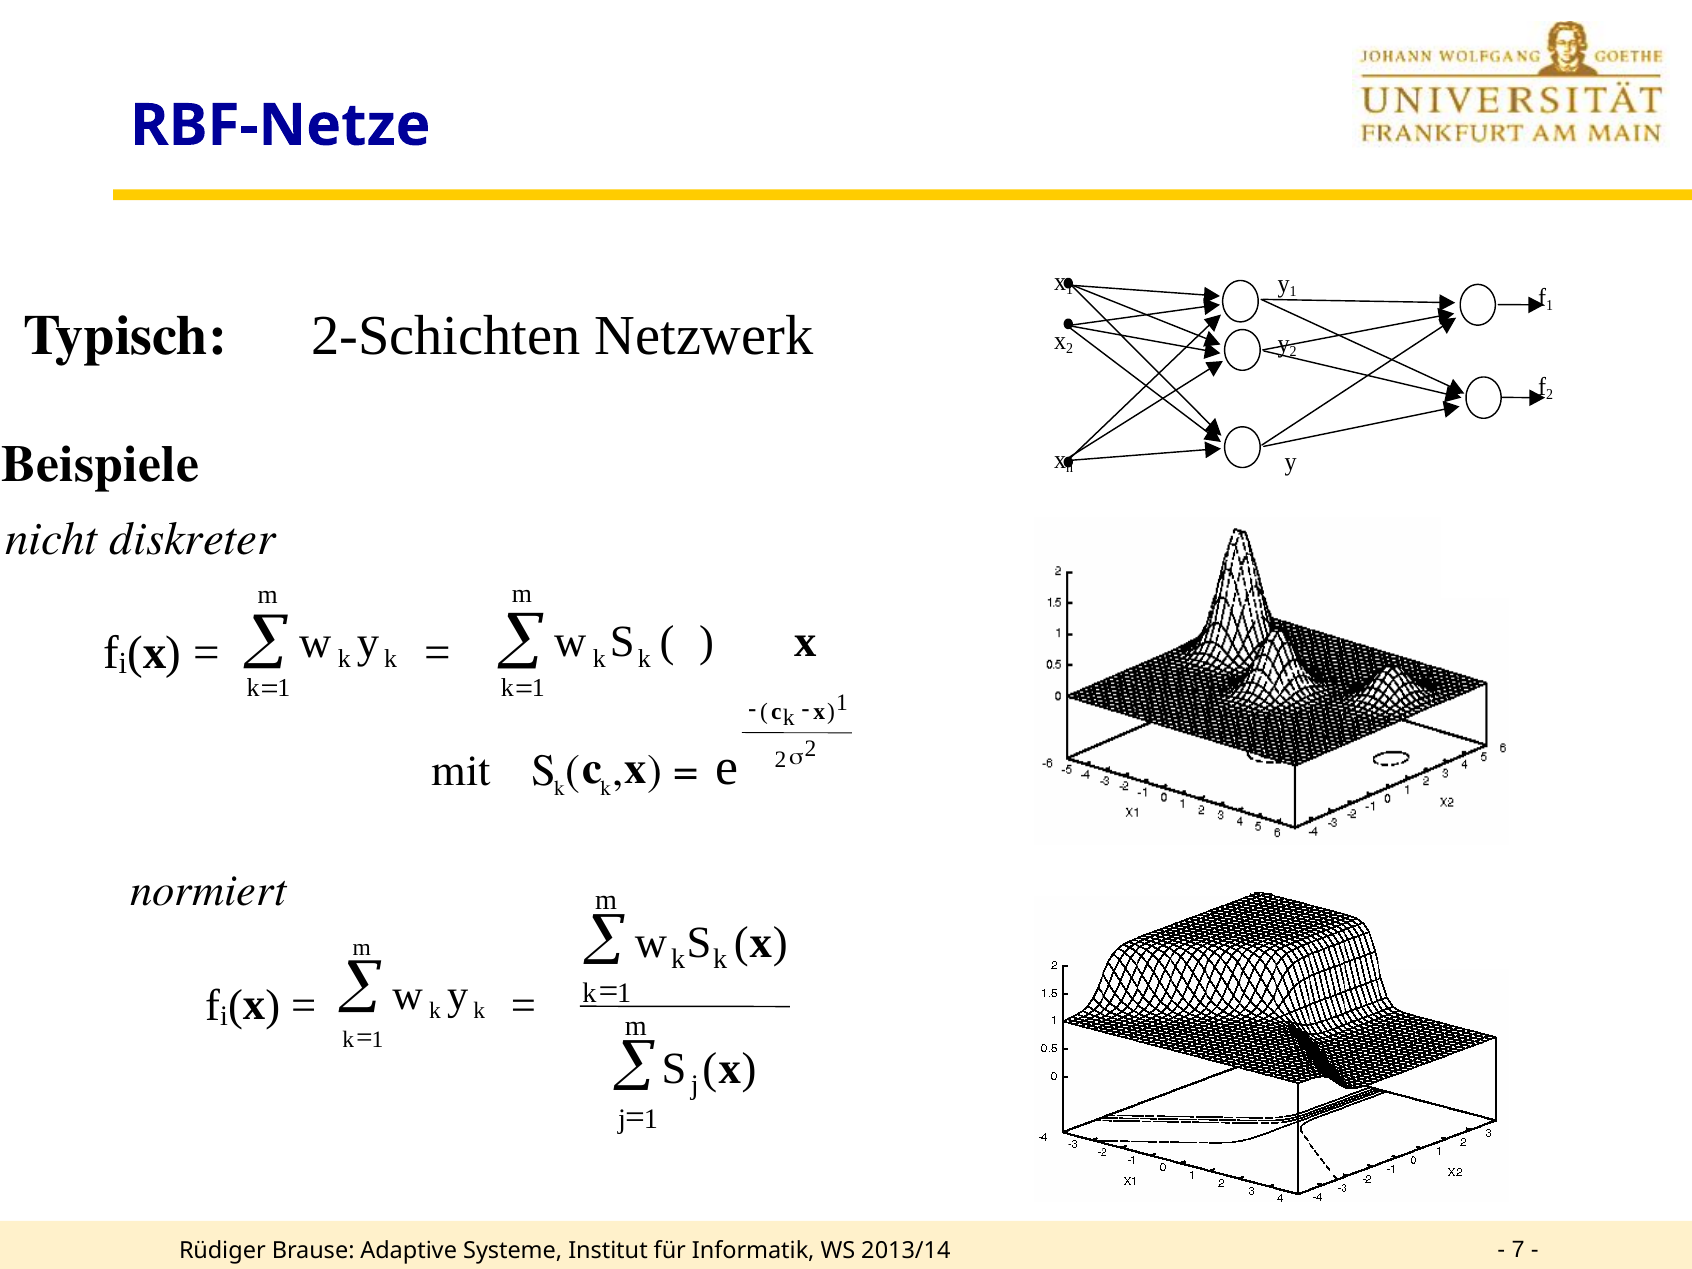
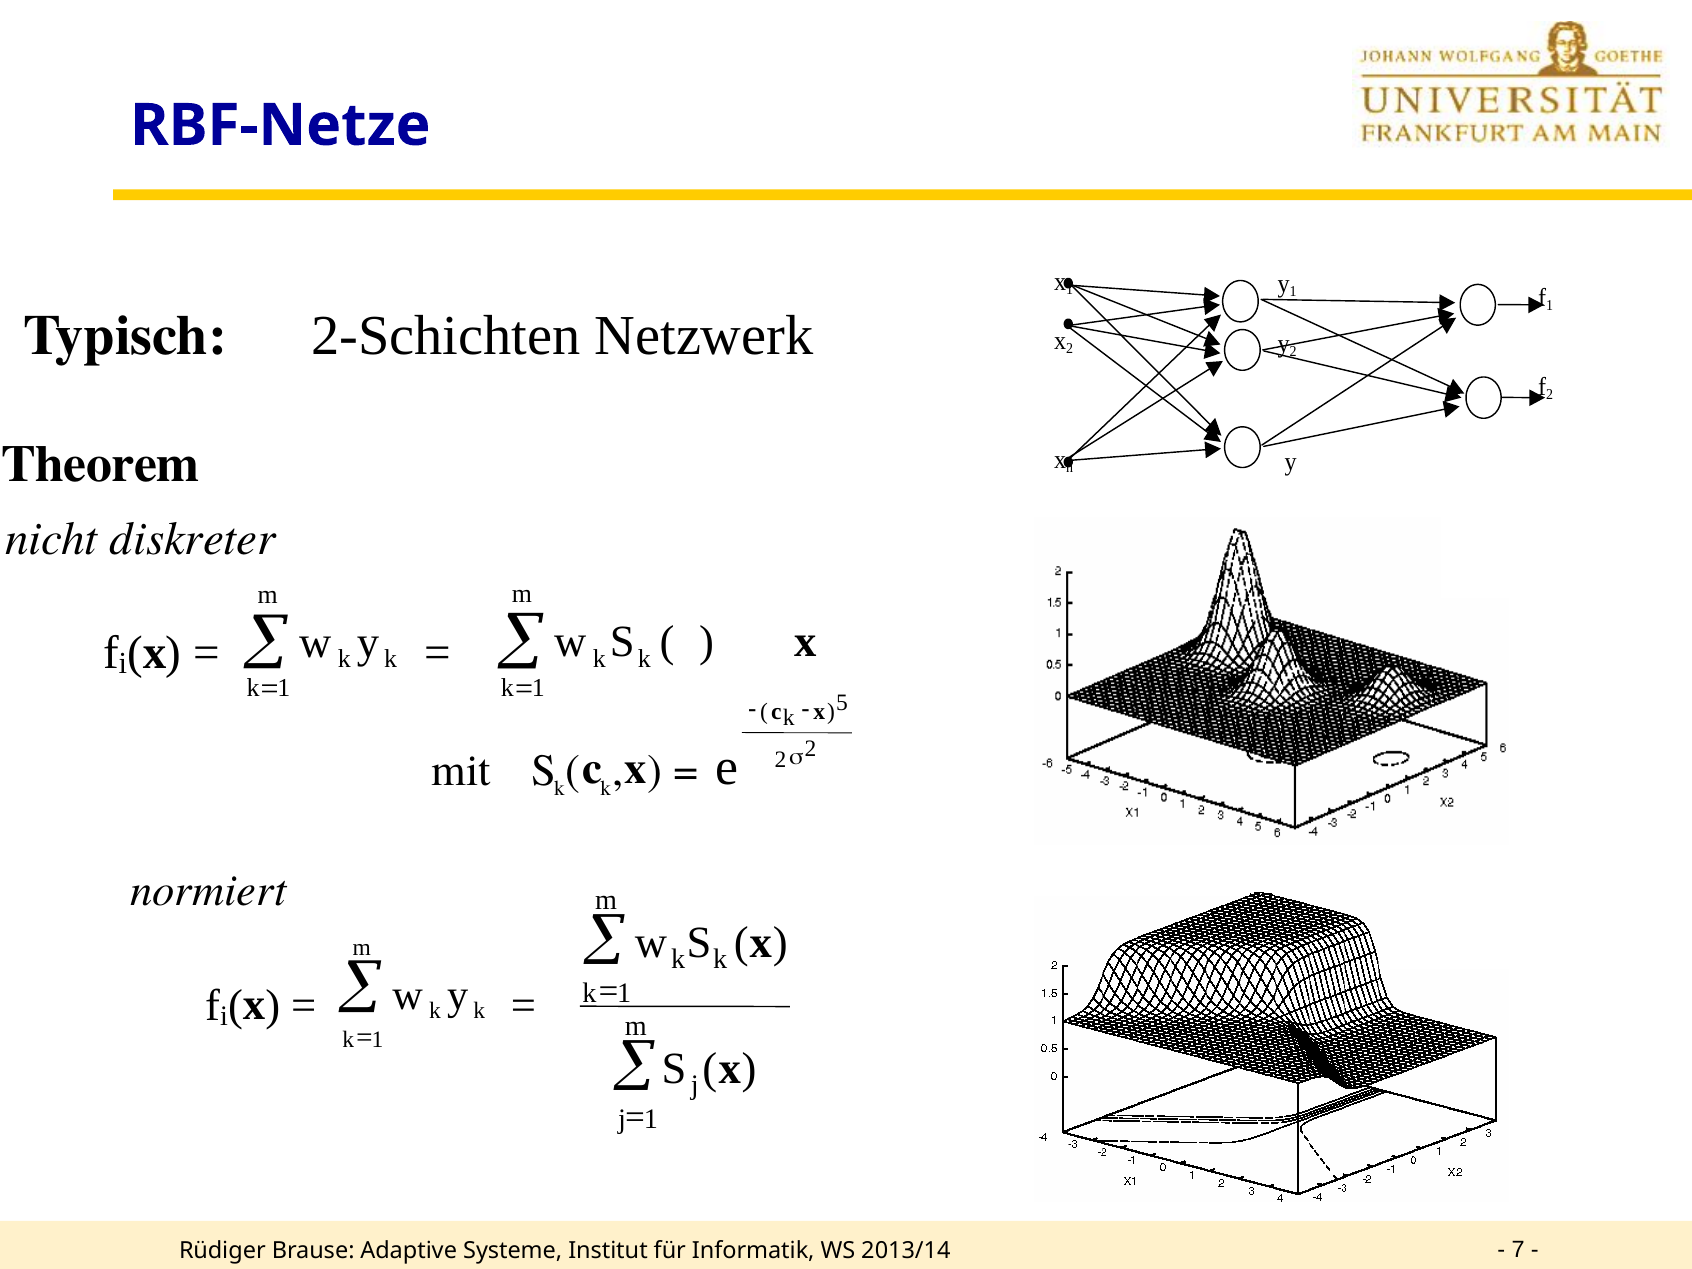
Beispiele: Beispiele -> Theorem (101, 464)
c x 1: 1 -> 5 (842, 702)
